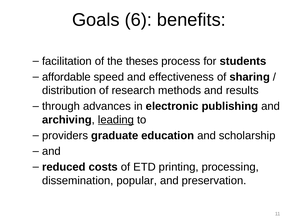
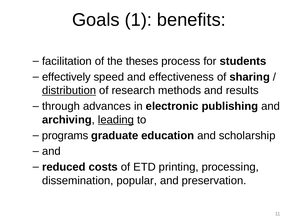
6: 6 -> 1 (138, 20)
affordable: affordable -> effectively (66, 77)
distribution underline: none -> present (69, 90)
providers: providers -> programs (65, 135)
